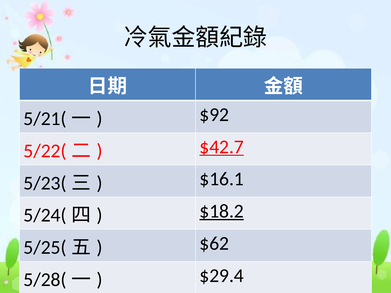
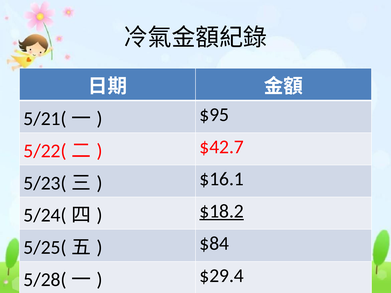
$92: $92 -> $95 (214, 115)
$42.7 underline: present -> none (222, 147)
$62: $62 -> $84 (214, 244)
